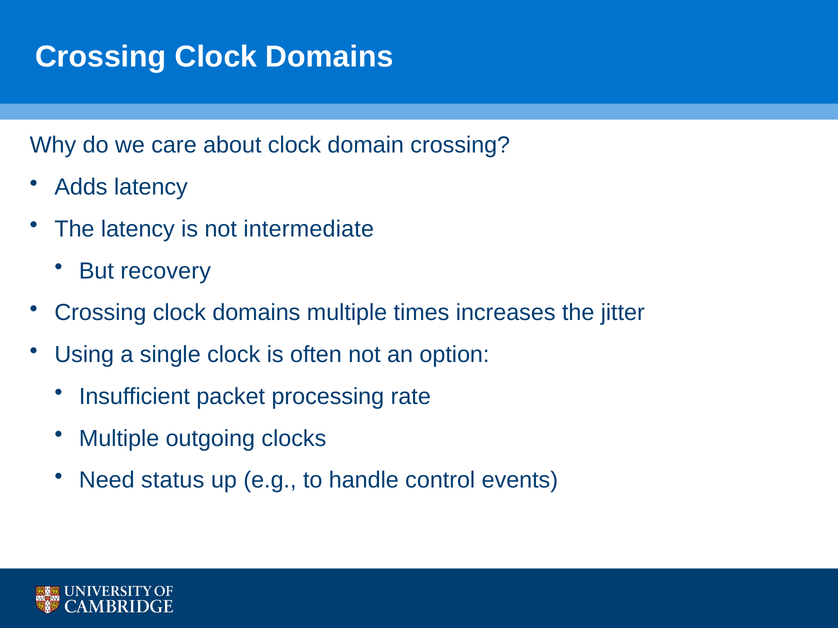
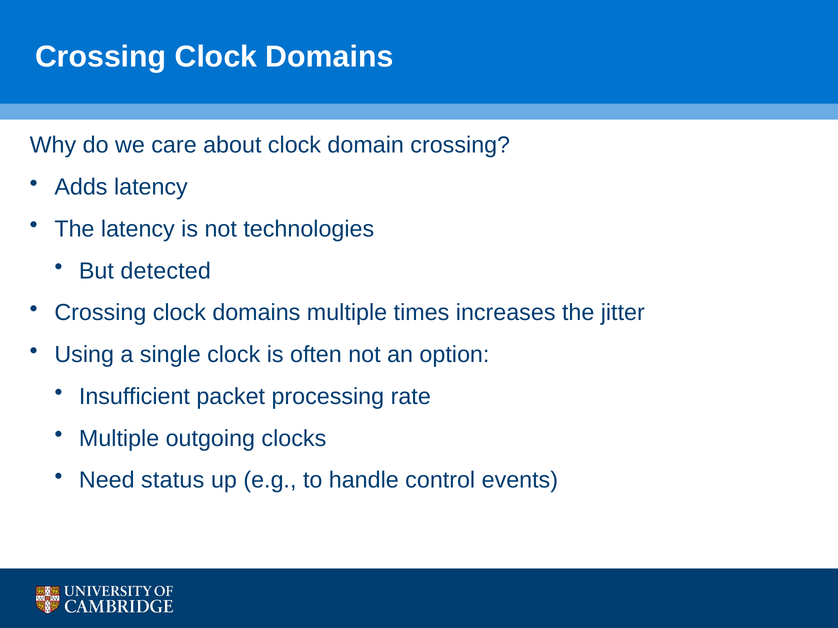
intermediate: intermediate -> technologies (309, 229)
recovery: recovery -> detected (166, 271)
